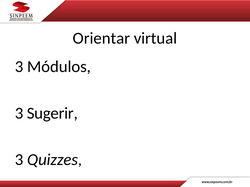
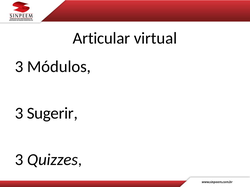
Orientar: Orientar -> Articular (101, 38)
